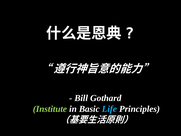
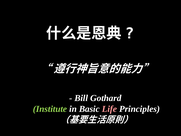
Life colour: light blue -> pink (109, 109)
